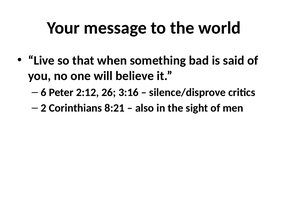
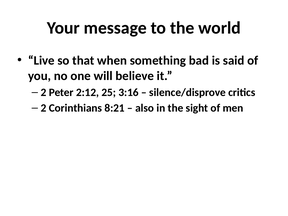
6: 6 -> 2 (44, 92)
26: 26 -> 25 (109, 92)
